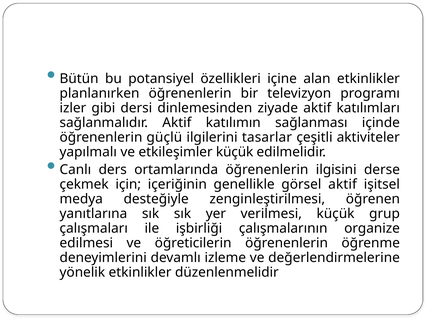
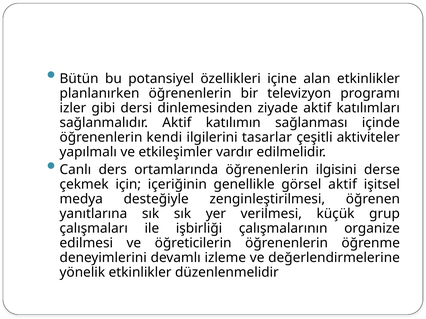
güçlü: güçlü -> kendi (164, 137)
etkileşimler küçük: küçük -> vardır (235, 152)
